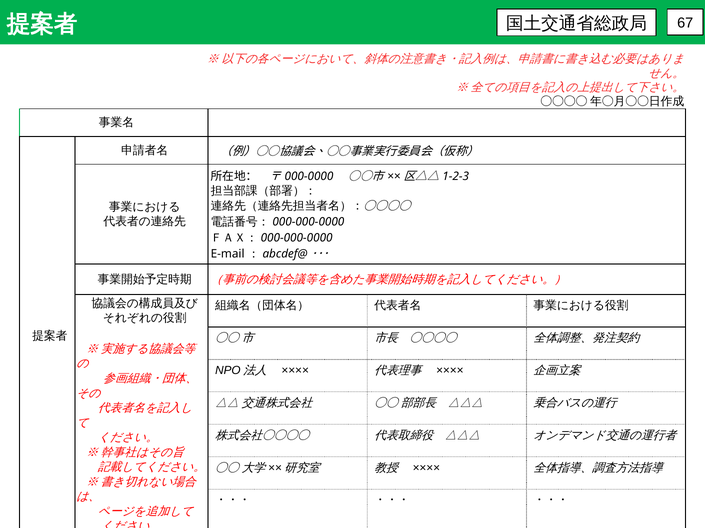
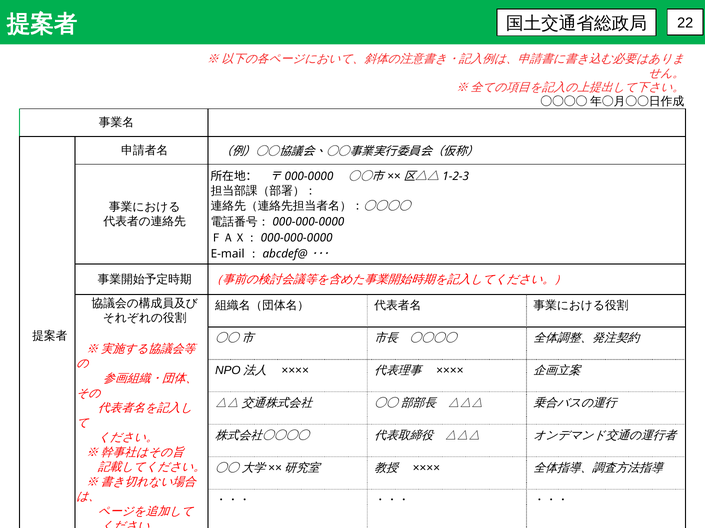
67: 67 -> 22 (685, 23)
